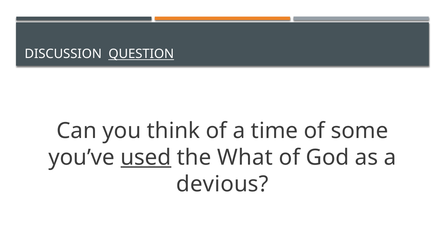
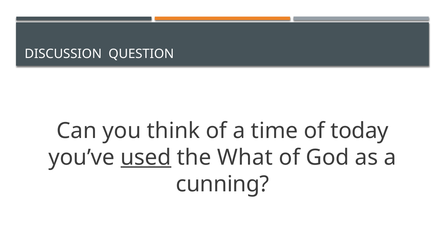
QUESTION underline: present -> none (141, 54)
some: some -> today (360, 131)
devious: devious -> cunning (223, 184)
